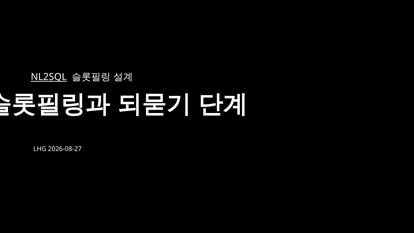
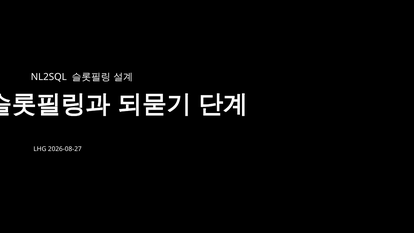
NL2SQL underline: present -> none (49, 77)
